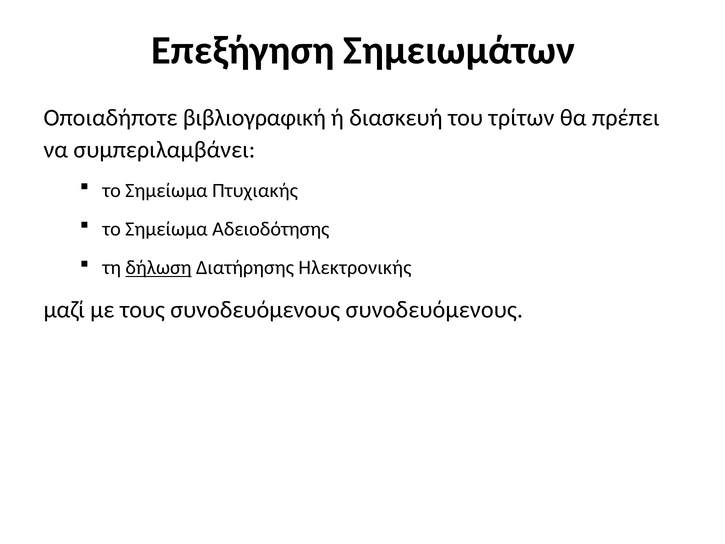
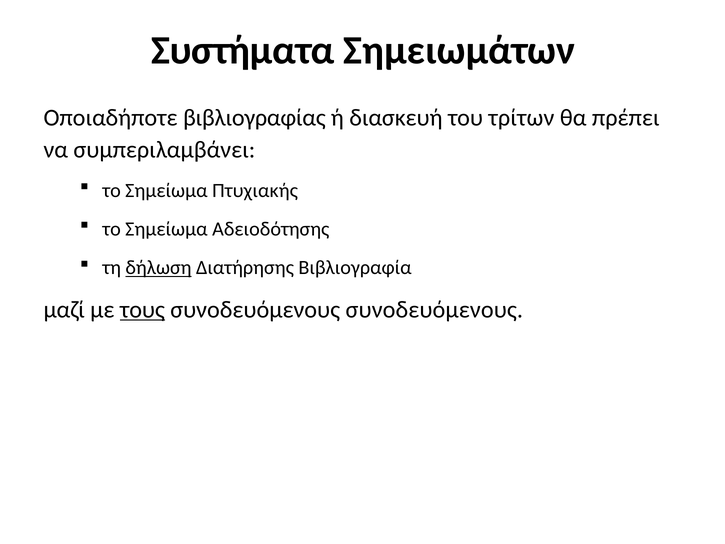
Επεξήγηση: Επεξήγηση -> Συστήματα (243, 50)
βιβλιογραφική: βιβλιογραφική -> βιβλιογραφίας (254, 118)
Ηλεκτρονικής: Ηλεκτρονικής -> Βιβλιογραφία (355, 268)
τους underline: none -> present (142, 309)
